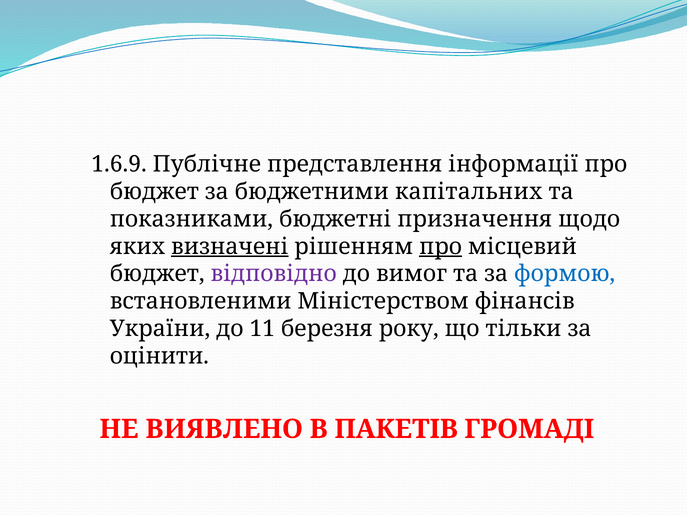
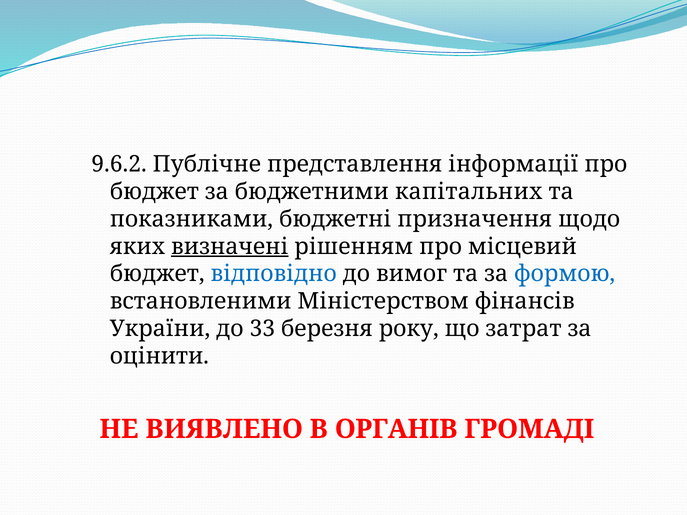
1.6.9: 1.6.9 -> 9.6.2 (119, 164)
про underline: present -> none (441, 247)
відповідно colour: purple -> blue (274, 274)
11: 11 -> 33 (262, 329)
тільки: тільки -> затрат (523, 329)
ПАКЕТІВ: ПАКЕТІВ -> ОРГАНІВ (396, 429)
